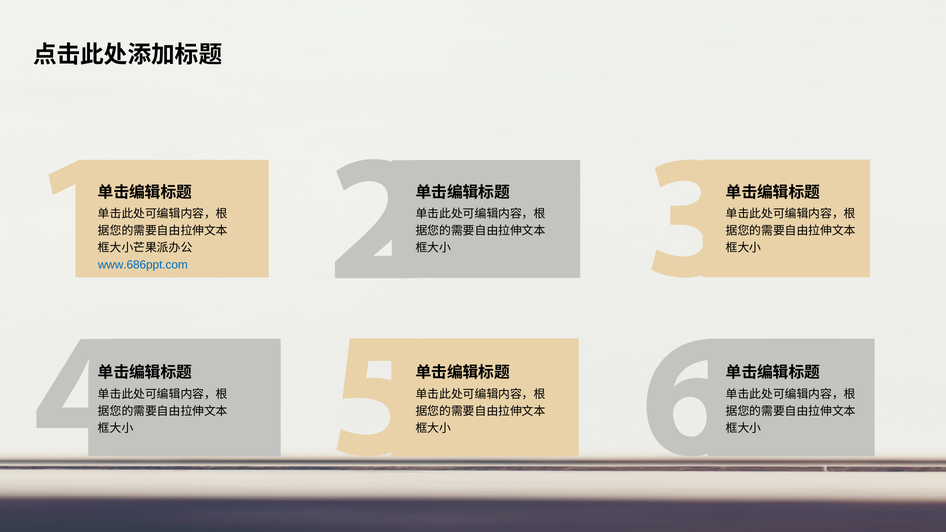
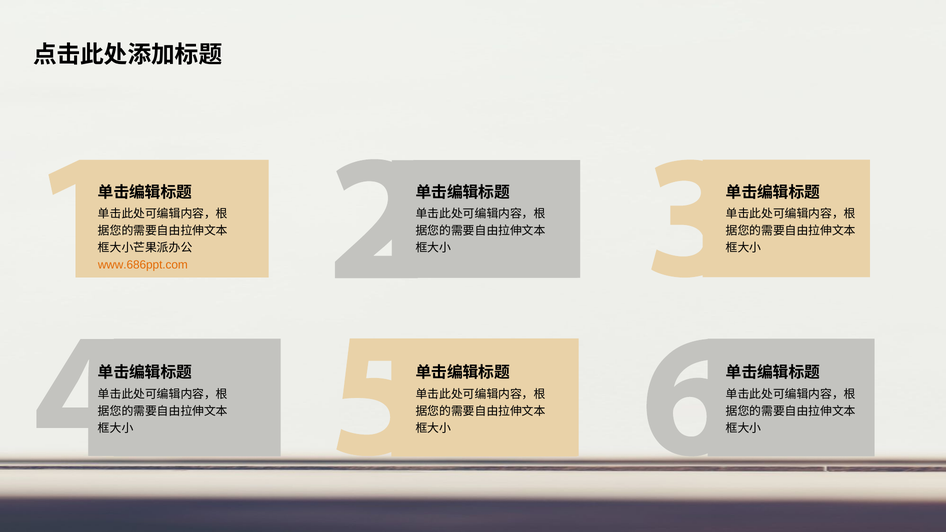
www.686ppt.com colour: blue -> orange (143, 265)
